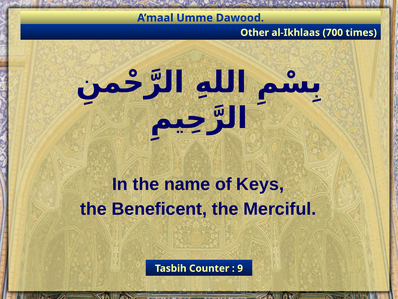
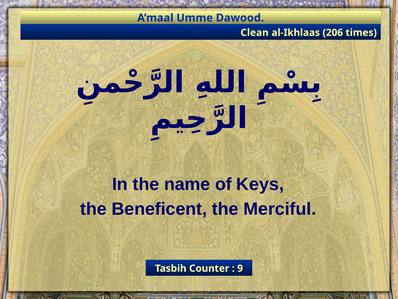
Other: Other -> Clean (255, 33)
700: 700 -> 206 (333, 33)
